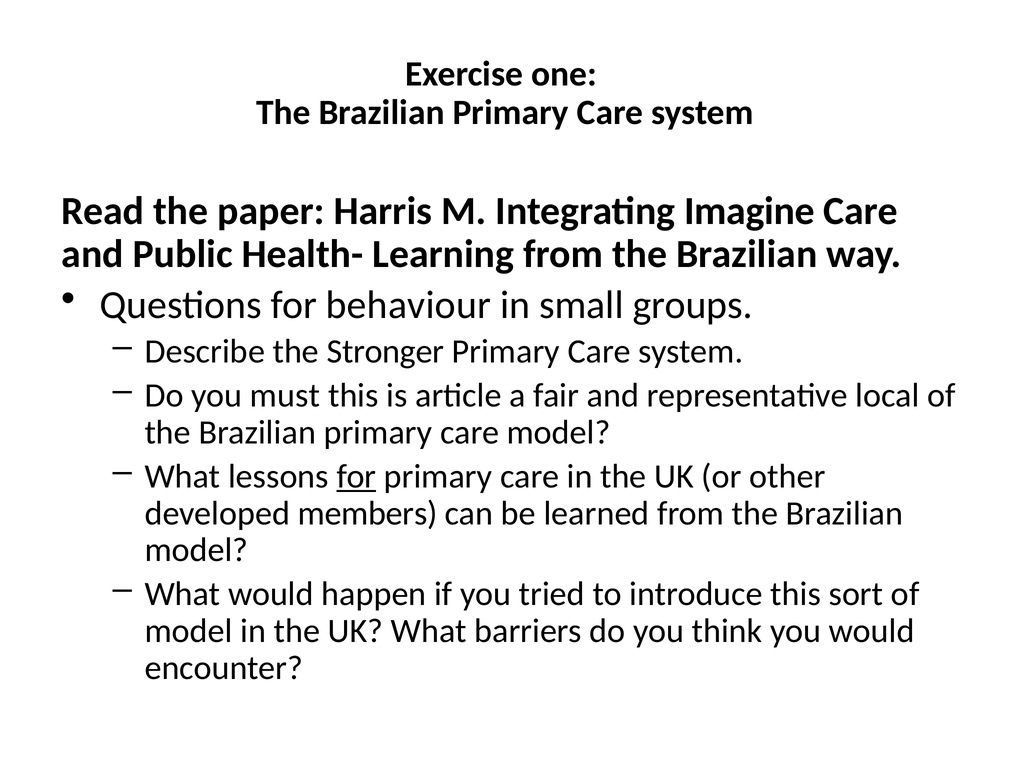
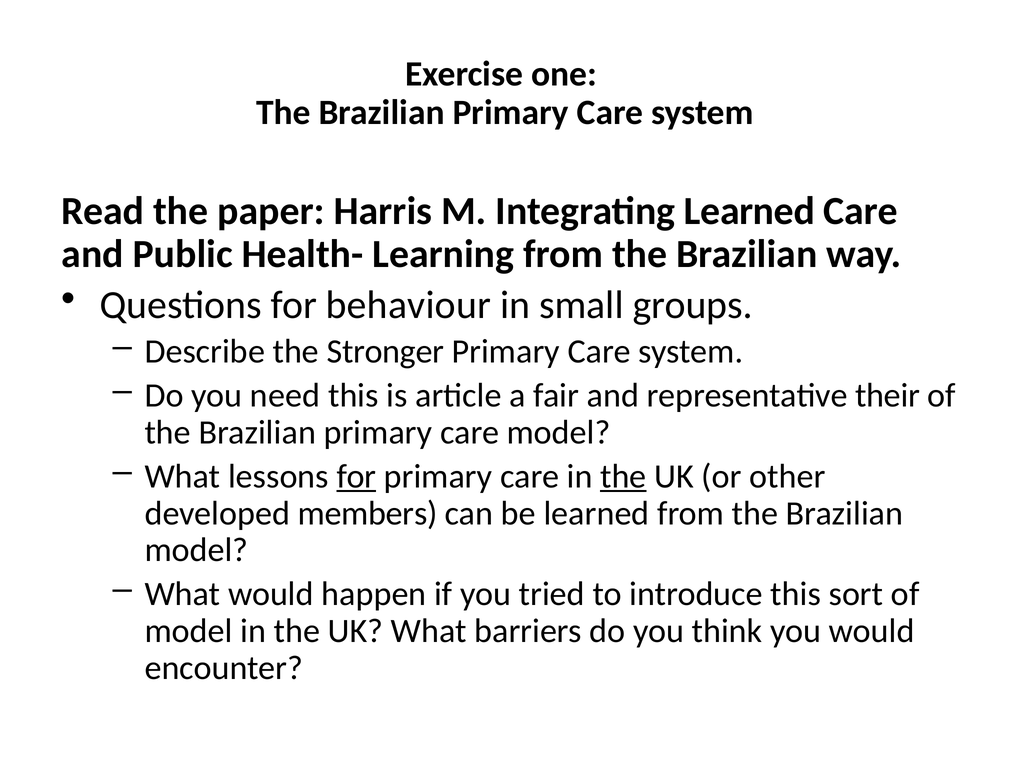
Integrating Imagine: Imagine -> Learned (749, 211)
must: must -> need (285, 396)
local: local -> their (888, 396)
the underline: none -> present (623, 477)
